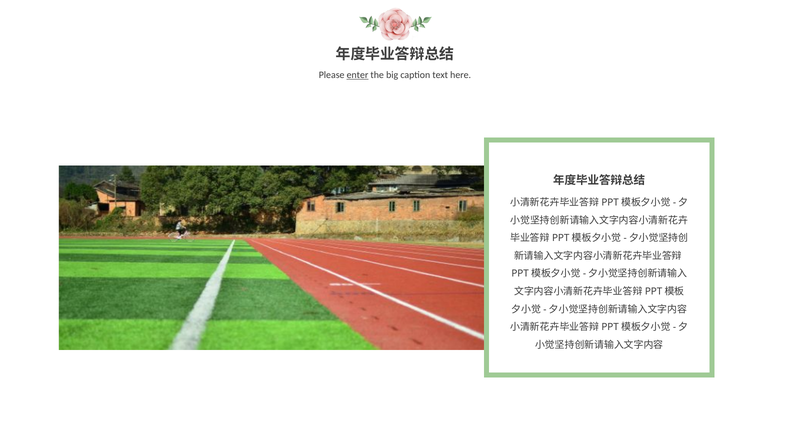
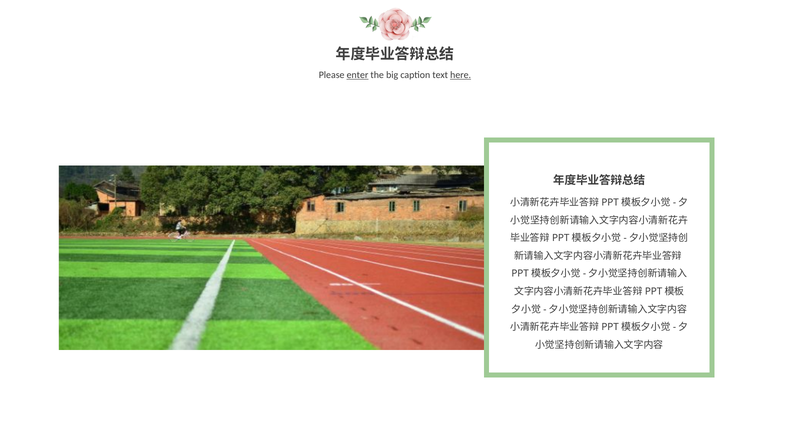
here underline: none -> present (461, 75)
